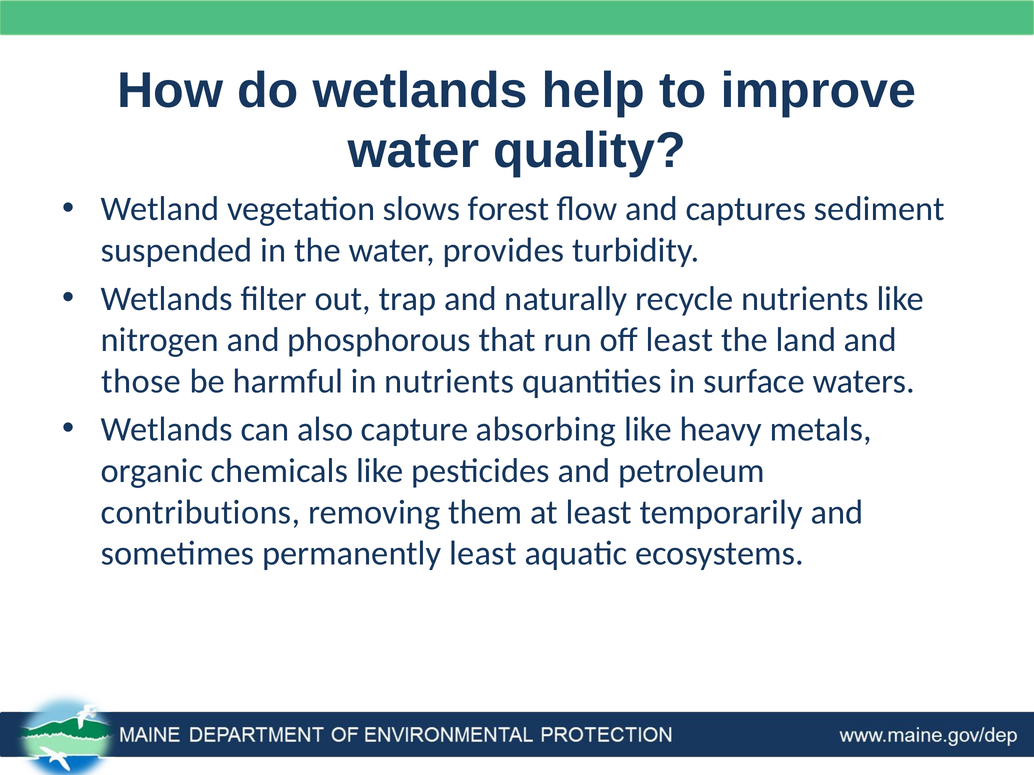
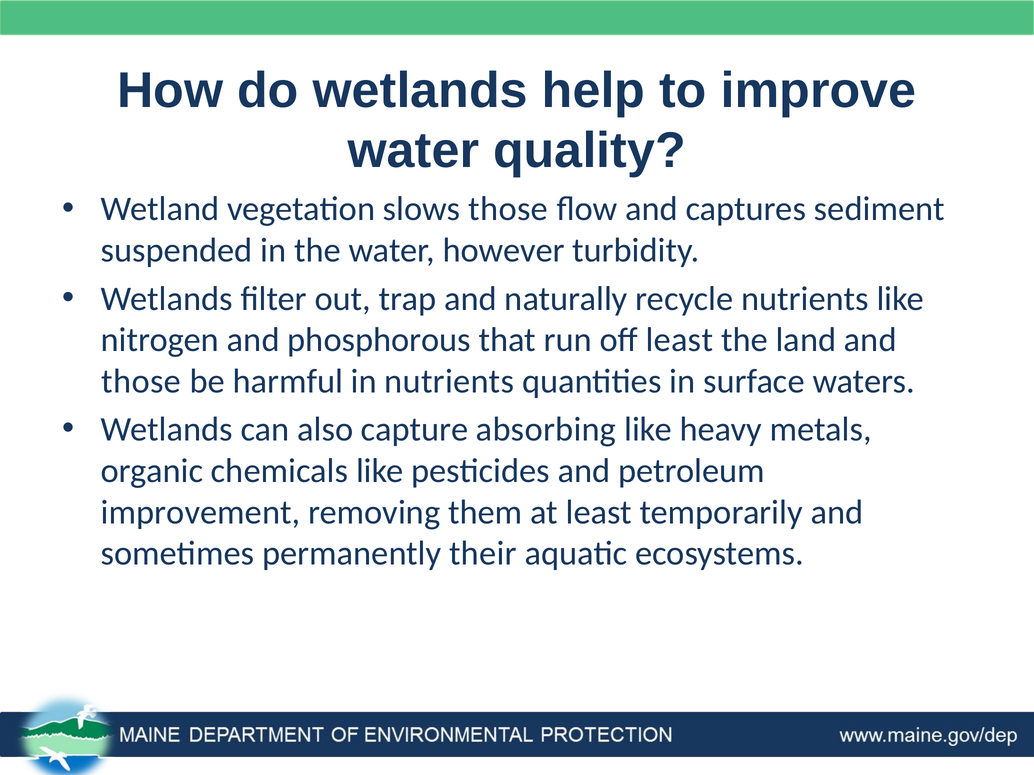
slows forest: forest -> those (508, 209)
provides: provides -> however (504, 251)
contributions: contributions -> improvement (201, 513)
permanently least: least -> their (483, 554)
